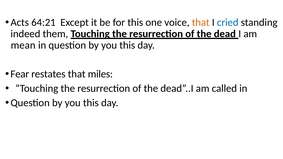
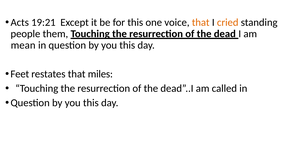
64:21: 64:21 -> 19:21 (43, 22)
cried colour: blue -> orange (228, 22)
indeed: indeed -> people (25, 34)
Fear: Fear -> Feet (20, 74)
